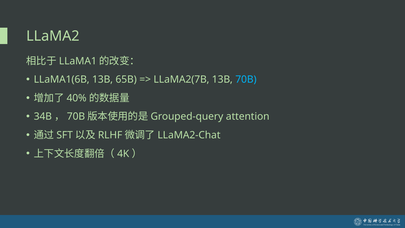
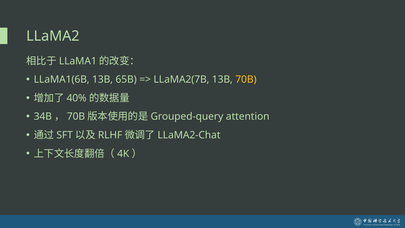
70B colour: light blue -> yellow (246, 79)
